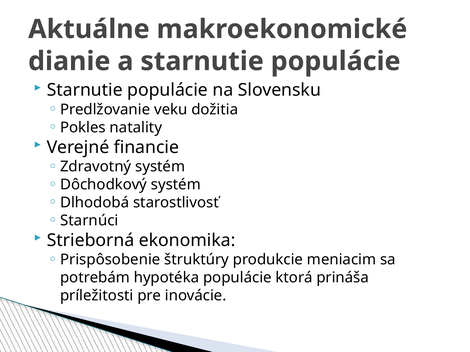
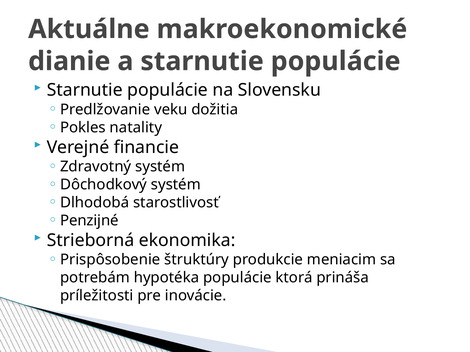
Starnúci: Starnúci -> Penzijné (89, 221)
